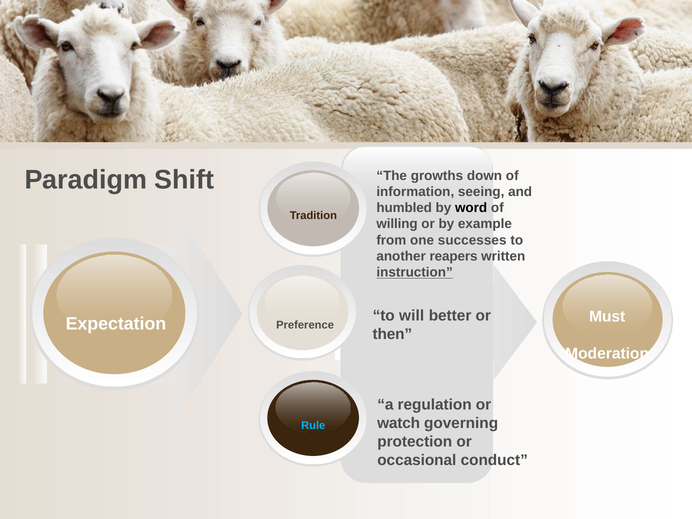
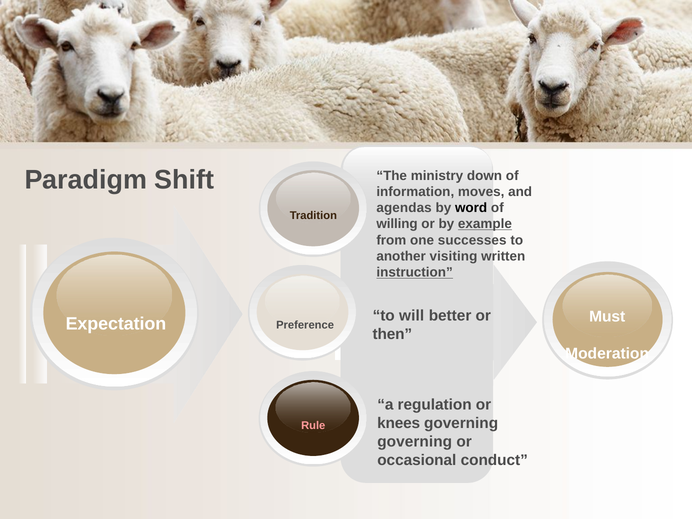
growths: growths -> ministry (437, 176)
seeing: seeing -> moves (481, 192)
humbled: humbled -> agendas (404, 208)
example underline: none -> present (485, 224)
reapers: reapers -> visiting (453, 256)
watch: watch -> knees (399, 423)
Rule colour: light blue -> pink (313, 425)
protection: protection -> governing (415, 441)
